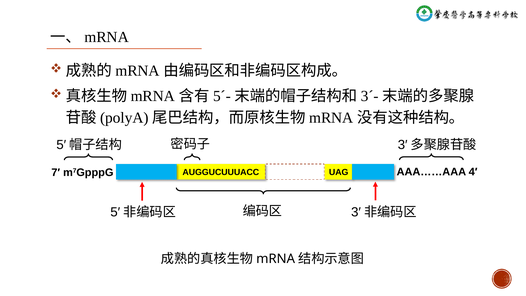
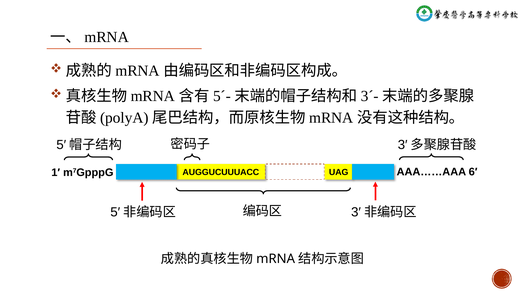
7′: 7′ -> 1′ (56, 172)
4′: 4′ -> 6′ (473, 172)
